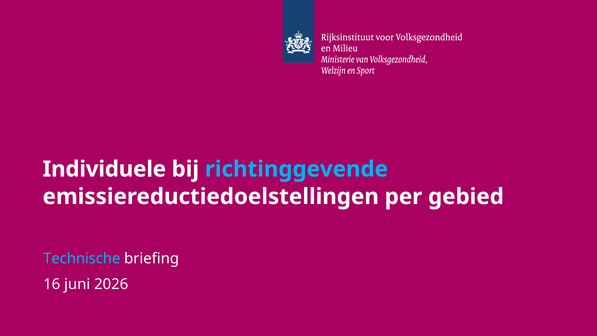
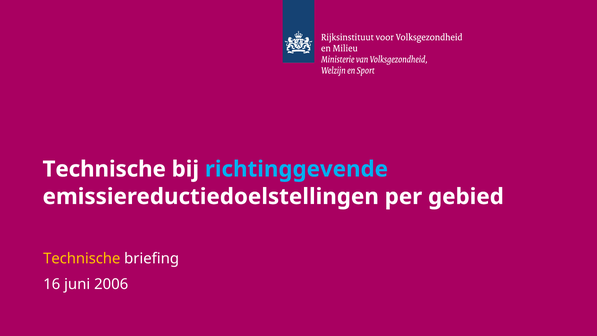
Individuele: Individuele -> Technische (104, 169)
Technische colour: light blue -> yellow (82, 258)
2026: 2026 -> 2006 (111, 284)
